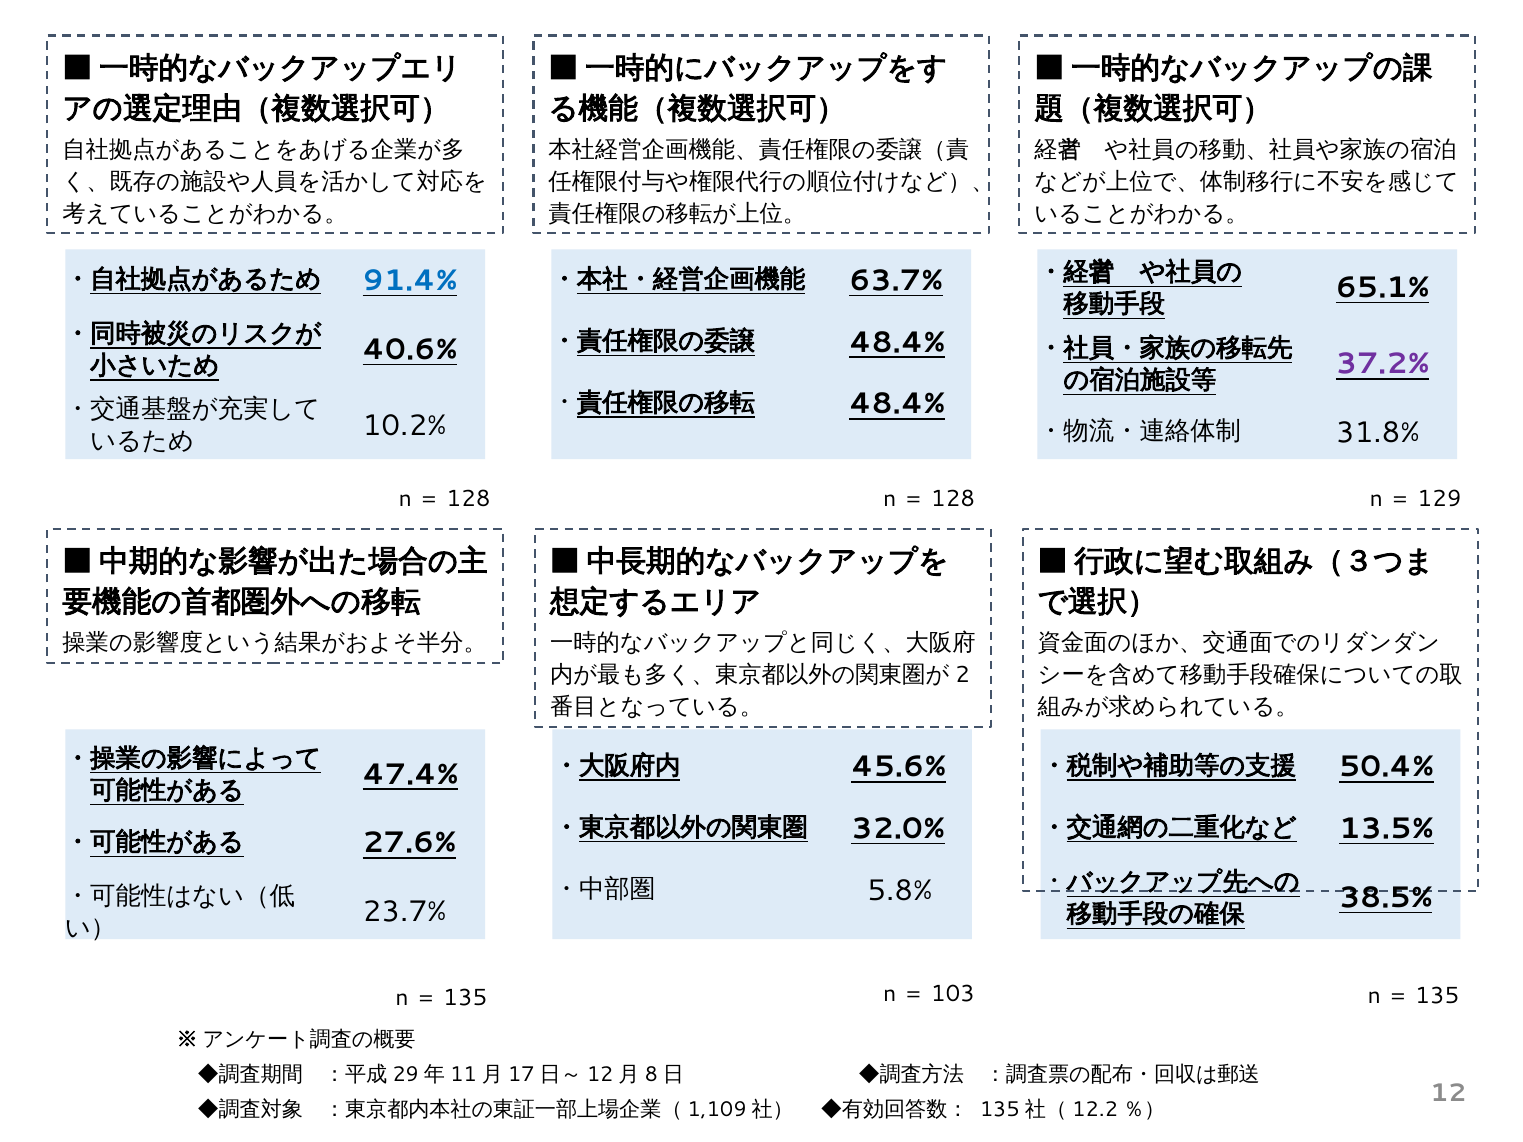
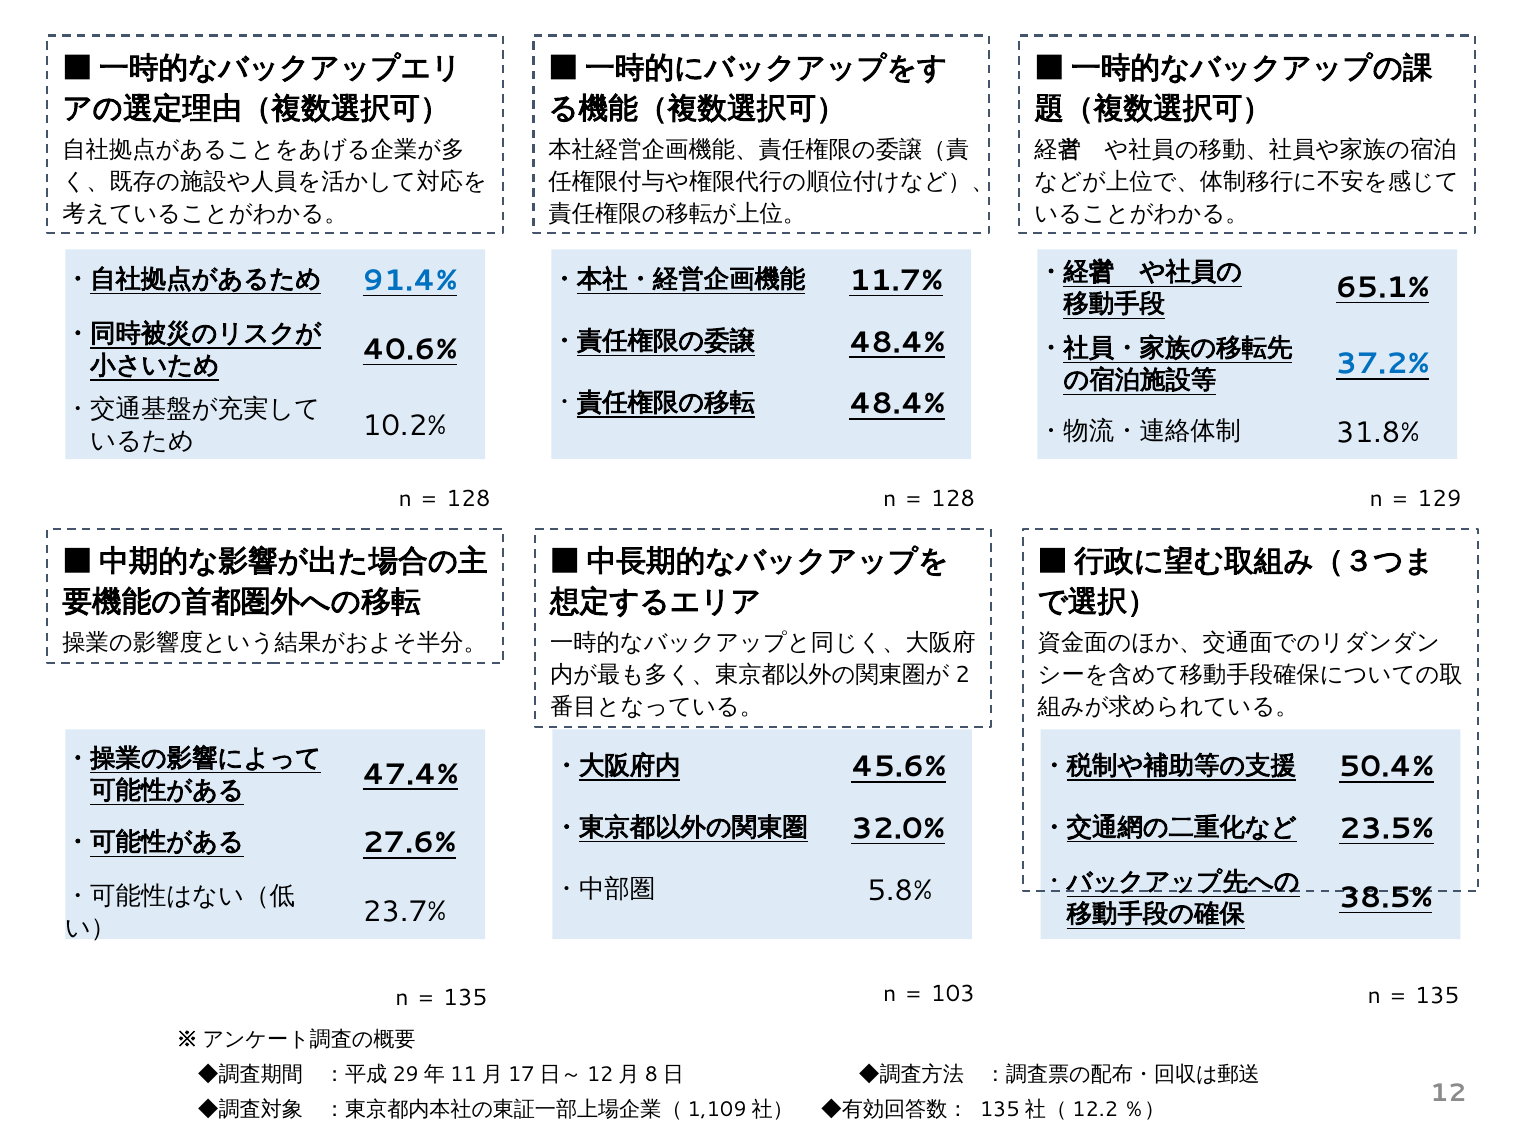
63.7%: 63.7% -> 11.7% (896, 281)
37.2% colour: purple -> blue (1383, 364)
13.5%: 13.5% -> 23.5% (1386, 829)
